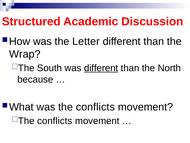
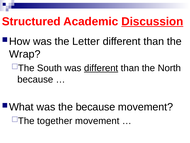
Discussion underline: none -> present (152, 21)
the conflicts: conflicts -> because (95, 107)
conflicts: conflicts -> together (55, 121)
